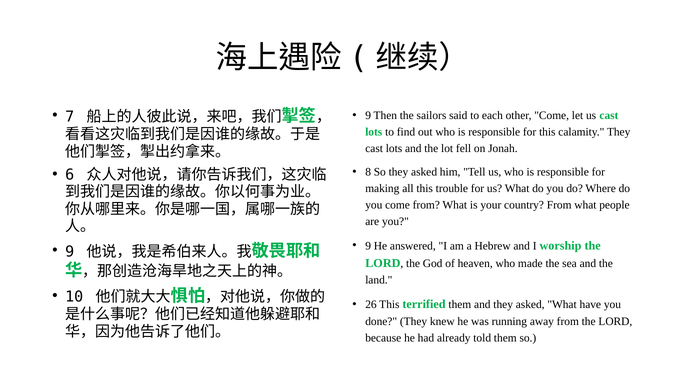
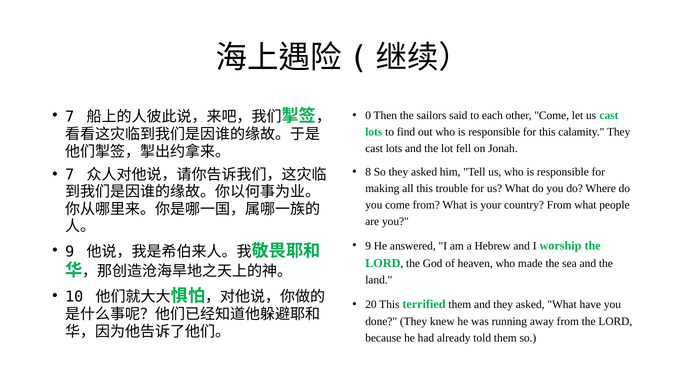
9: 9 -> 0 (368, 116)
6: 6 -> 7 (70, 175)
26: 26 -> 20 (371, 305)
